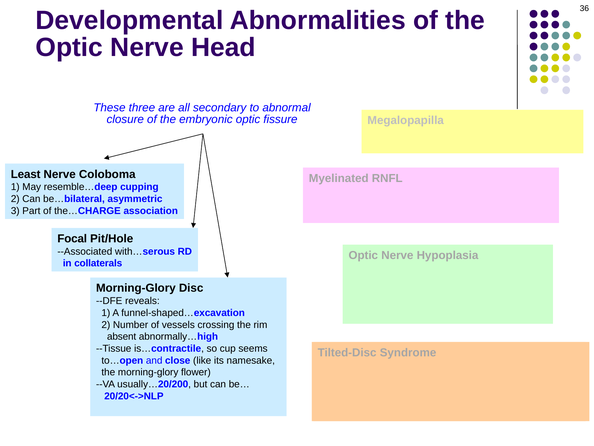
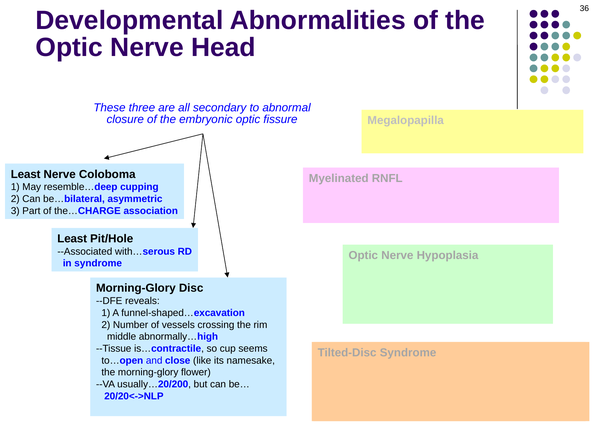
Focal: Focal -> Least (72, 238)
in collaterals: collaterals -> syndrome (98, 263)
absent: absent -> middle (122, 336)
